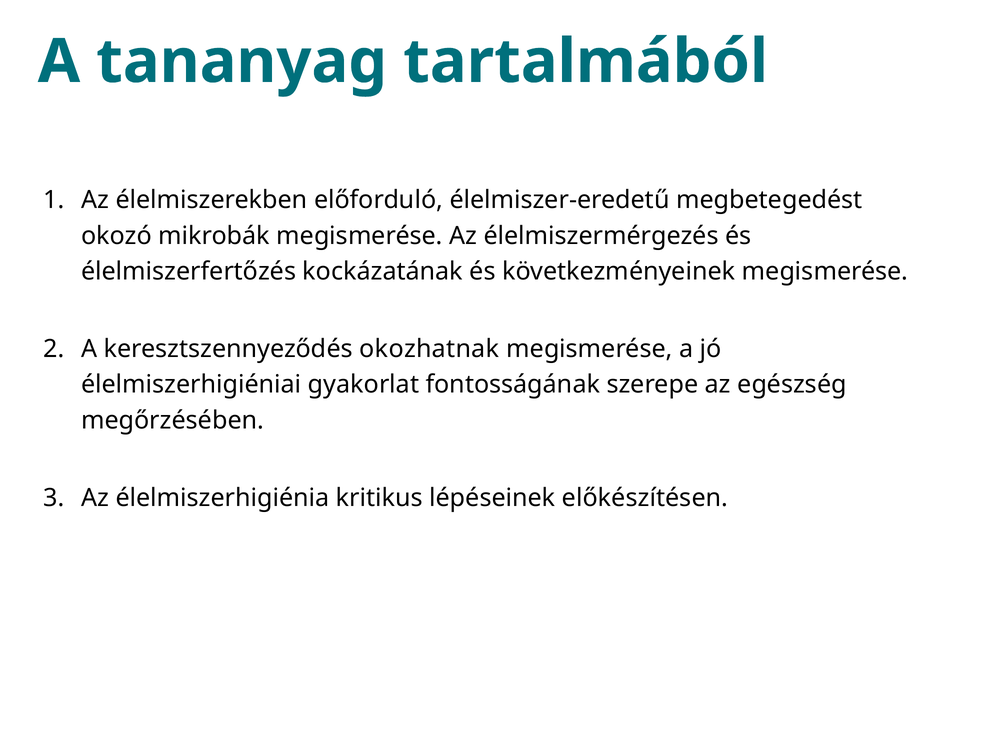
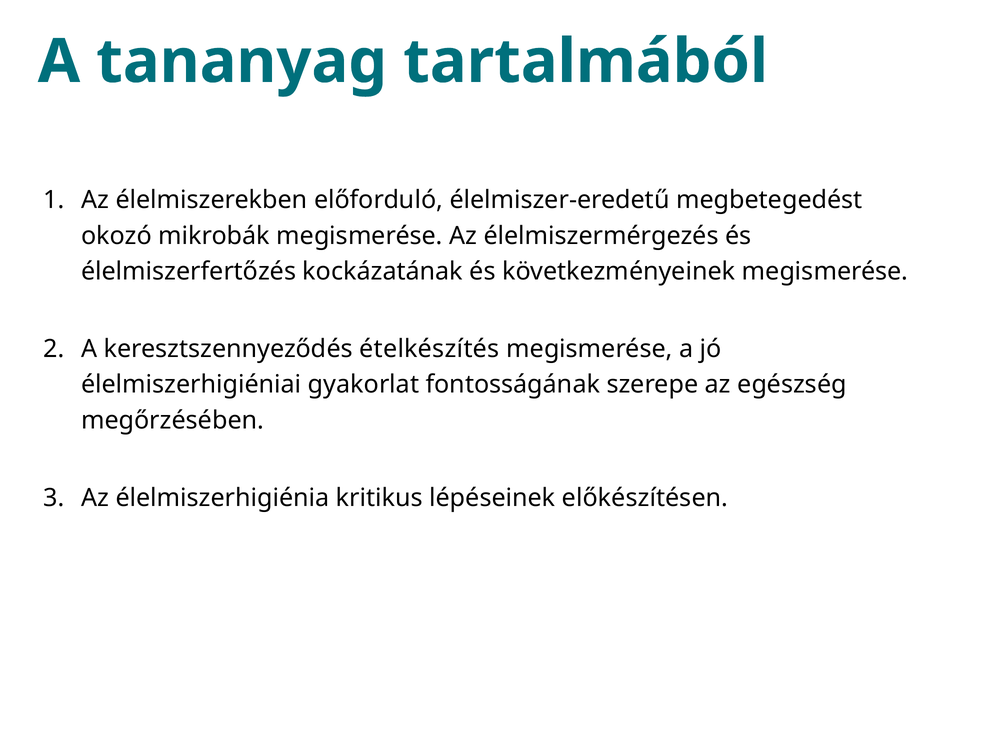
okozhatnak: okozhatnak -> ételkészítés (429, 349)
